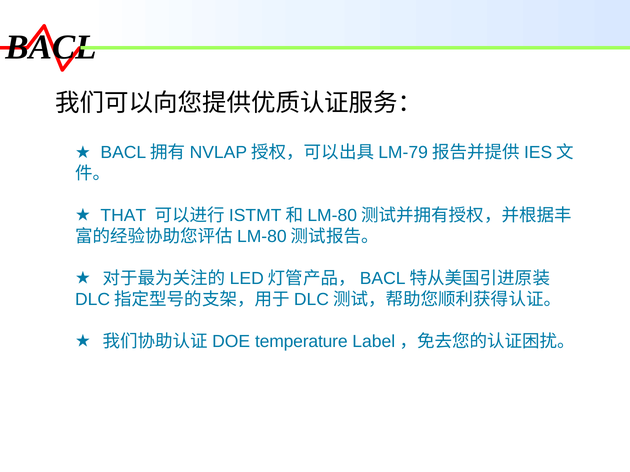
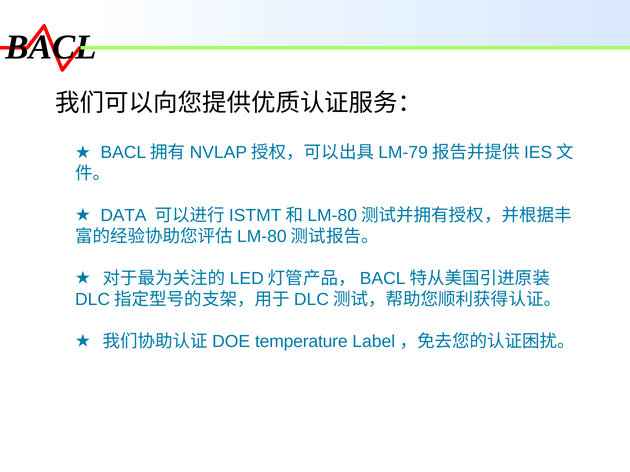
THAT: THAT -> DATA (123, 216)
